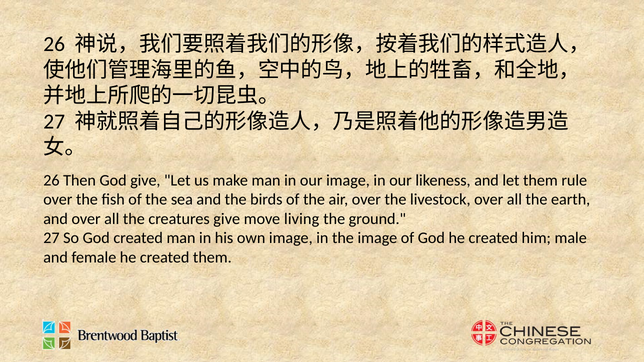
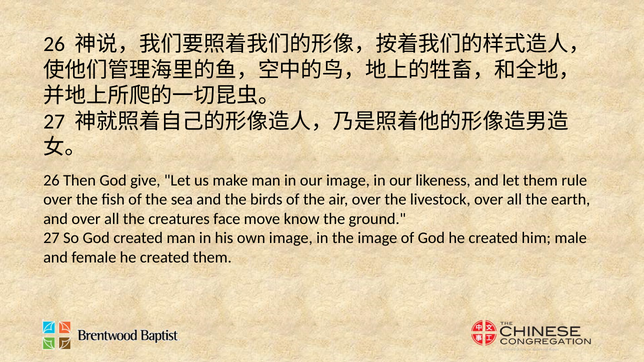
creatures give: give -> face (227, 219)
living: living -> know (302, 219)
